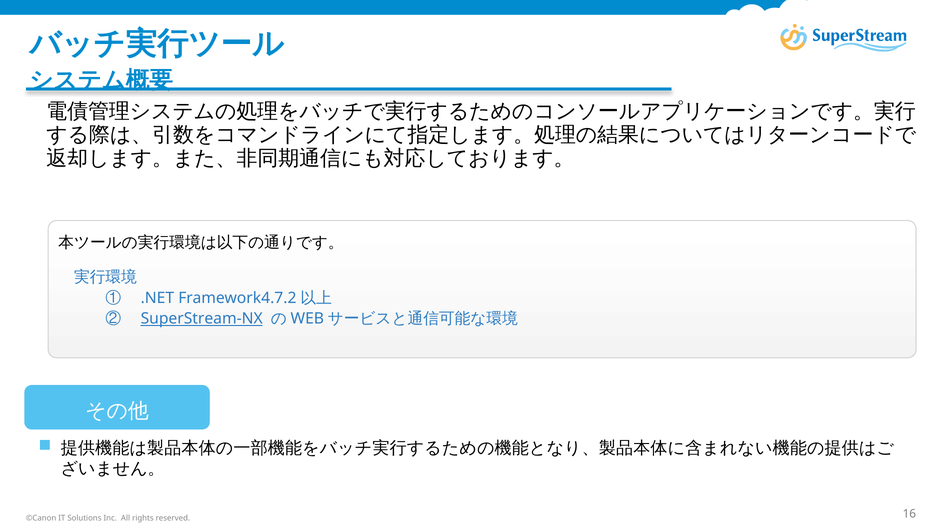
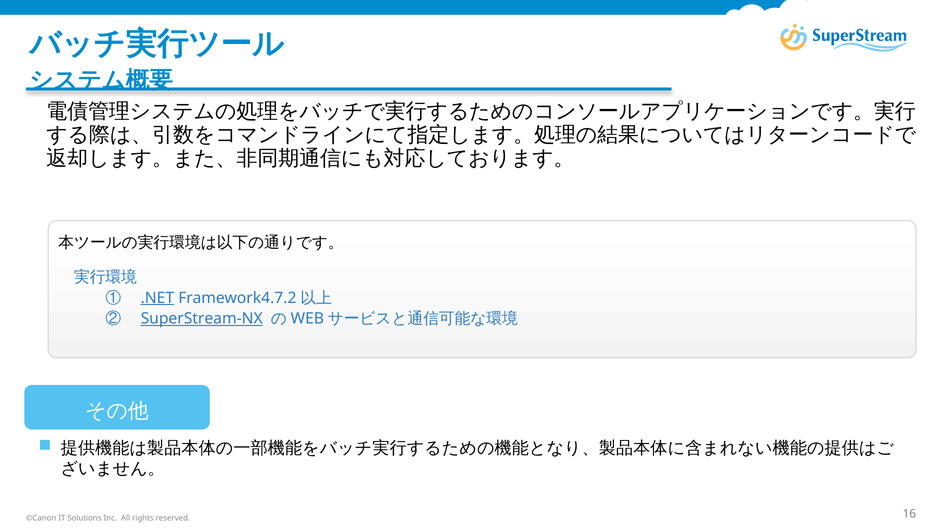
.NET underline: none -> present (157, 298)
